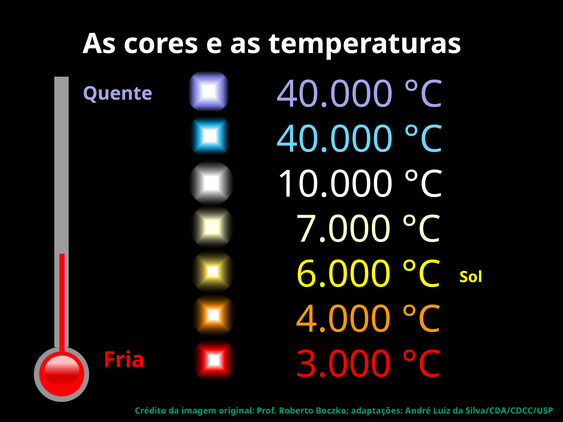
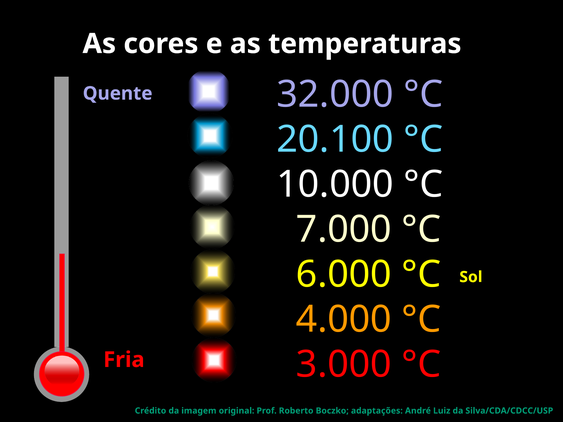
40.000: 40.000 -> 32.000 (335, 95)
40.000: 40.000 -> 20.100 (335, 140)
